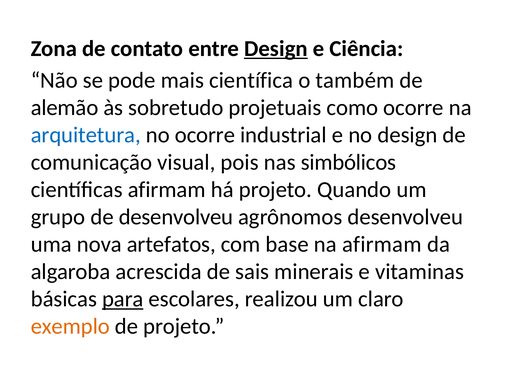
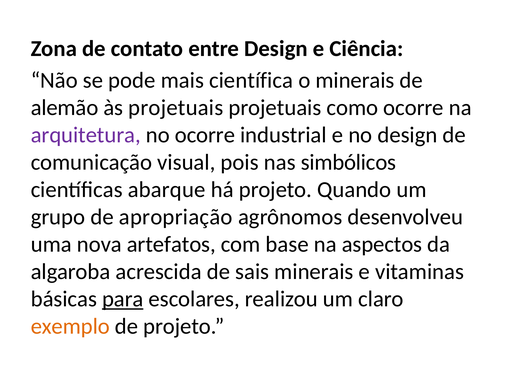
Design underline: present -> none (276, 49)
o também: também -> minerais (355, 80)
às sobretudo: sobretudo -> projetuais (176, 108)
arquitetura colour: blue -> purple (86, 135)
científicas afirmam: afirmam -> abarque (167, 190)
de desenvolveu: desenvolveu -> apropriação (176, 217)
na afirmam: afirmam -> aspectos (382, 244)
